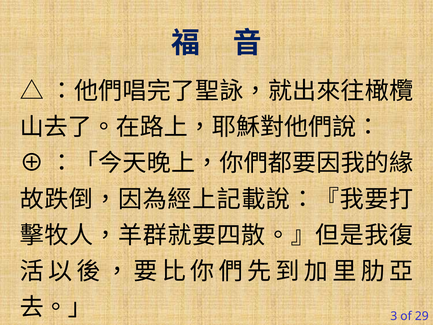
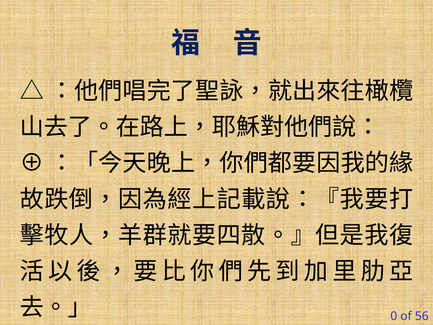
3: 3 -> 0 (394, 316)
29: 29 -> 56 (422, 316)
